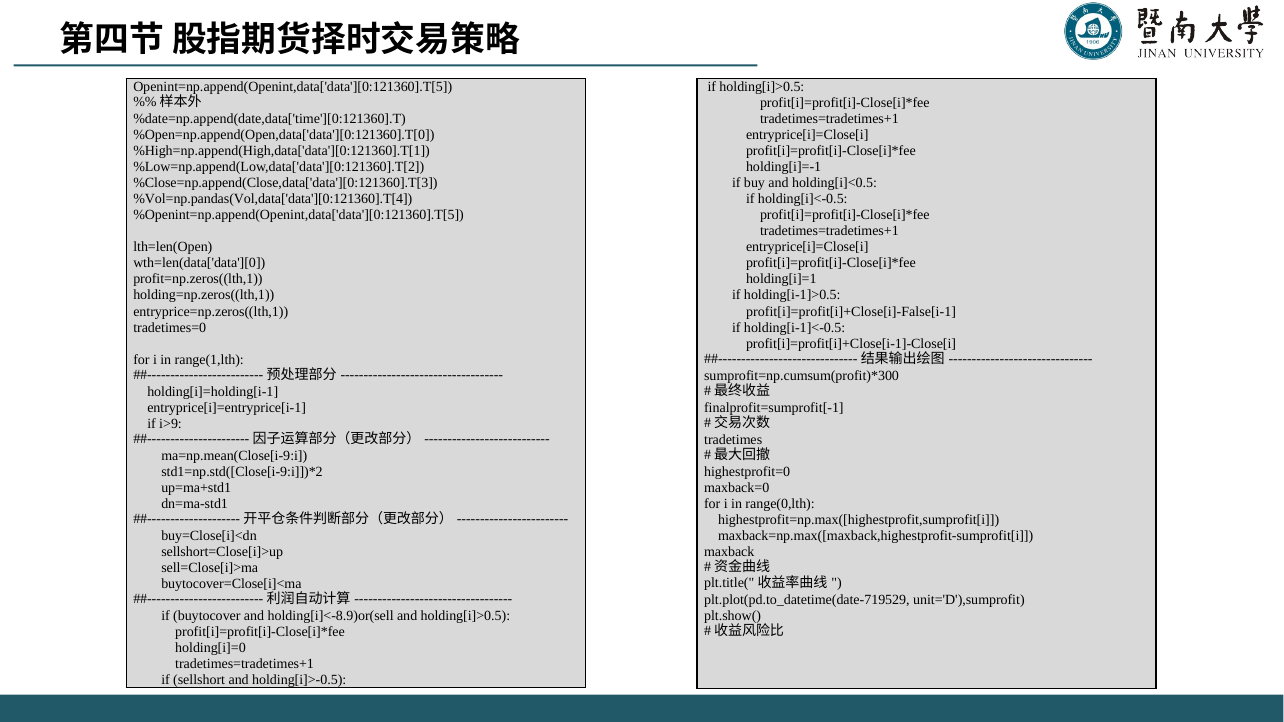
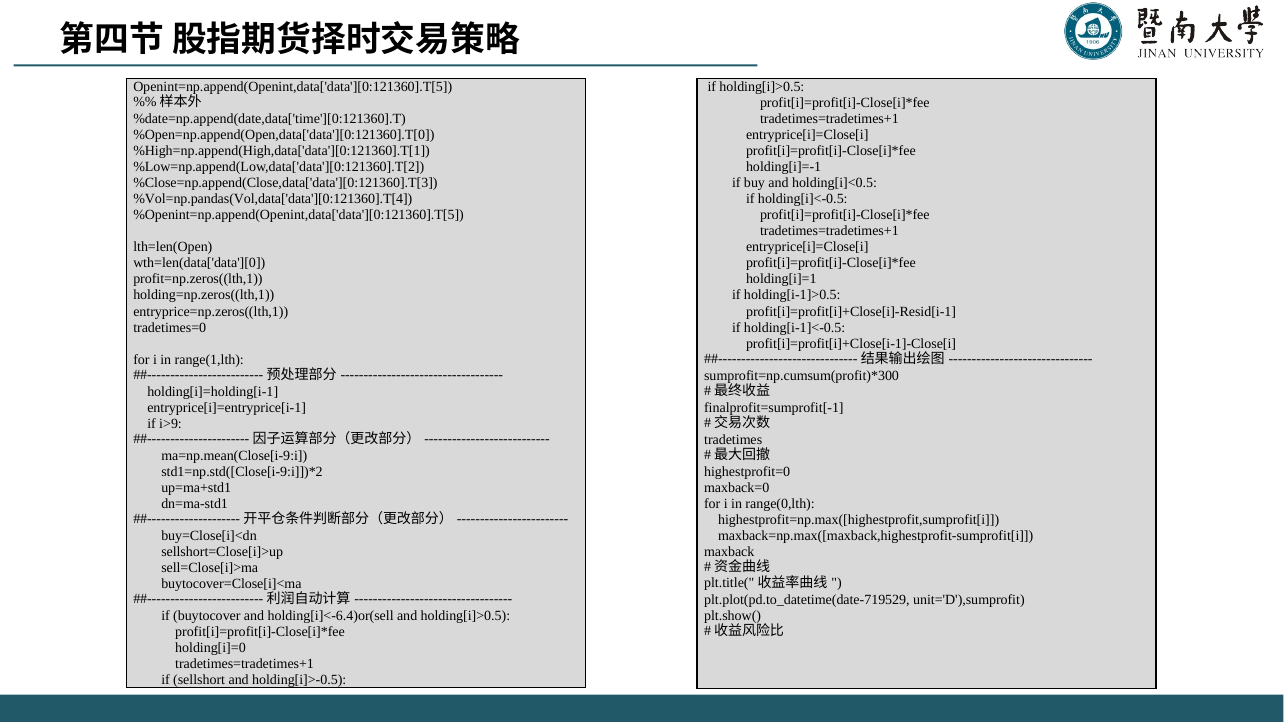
profit[i]=profit[i]+Close[i]-False[i-1: profit[i]=profit[i]+Close[i]-False[i-1 -> profit[i]=profit[i]+Close[i]-Resid[i-1 (851, 312)
holding[i]<-8.9)or(sell: holding[i]<-8.9)or(sell -> holding[i]<-6.4)or(sell (331, 616)
